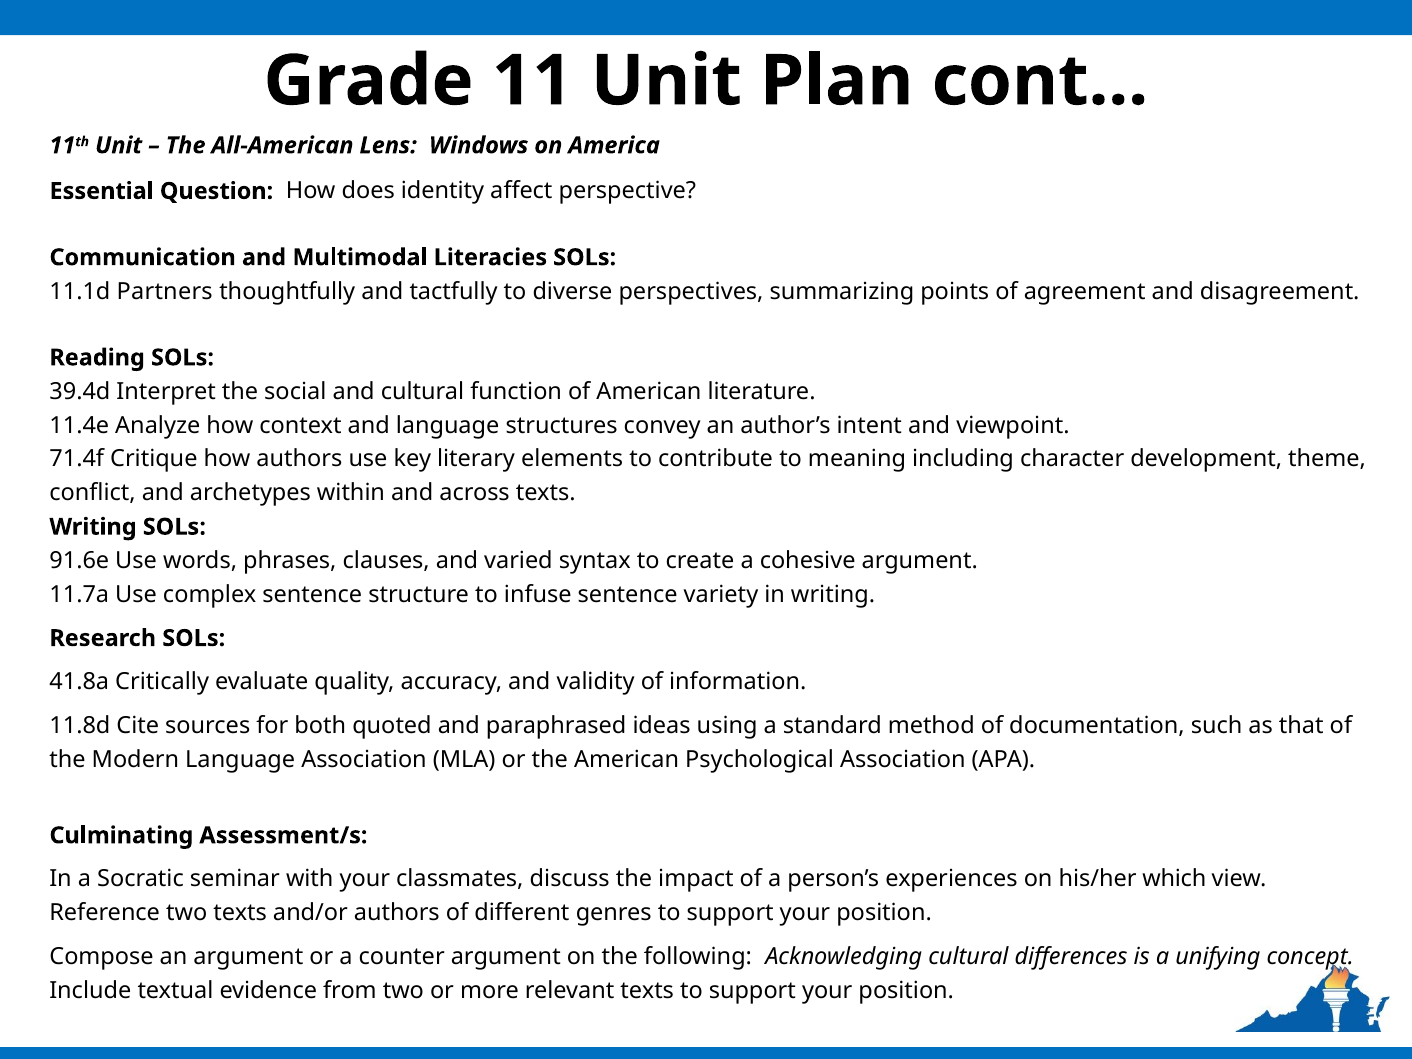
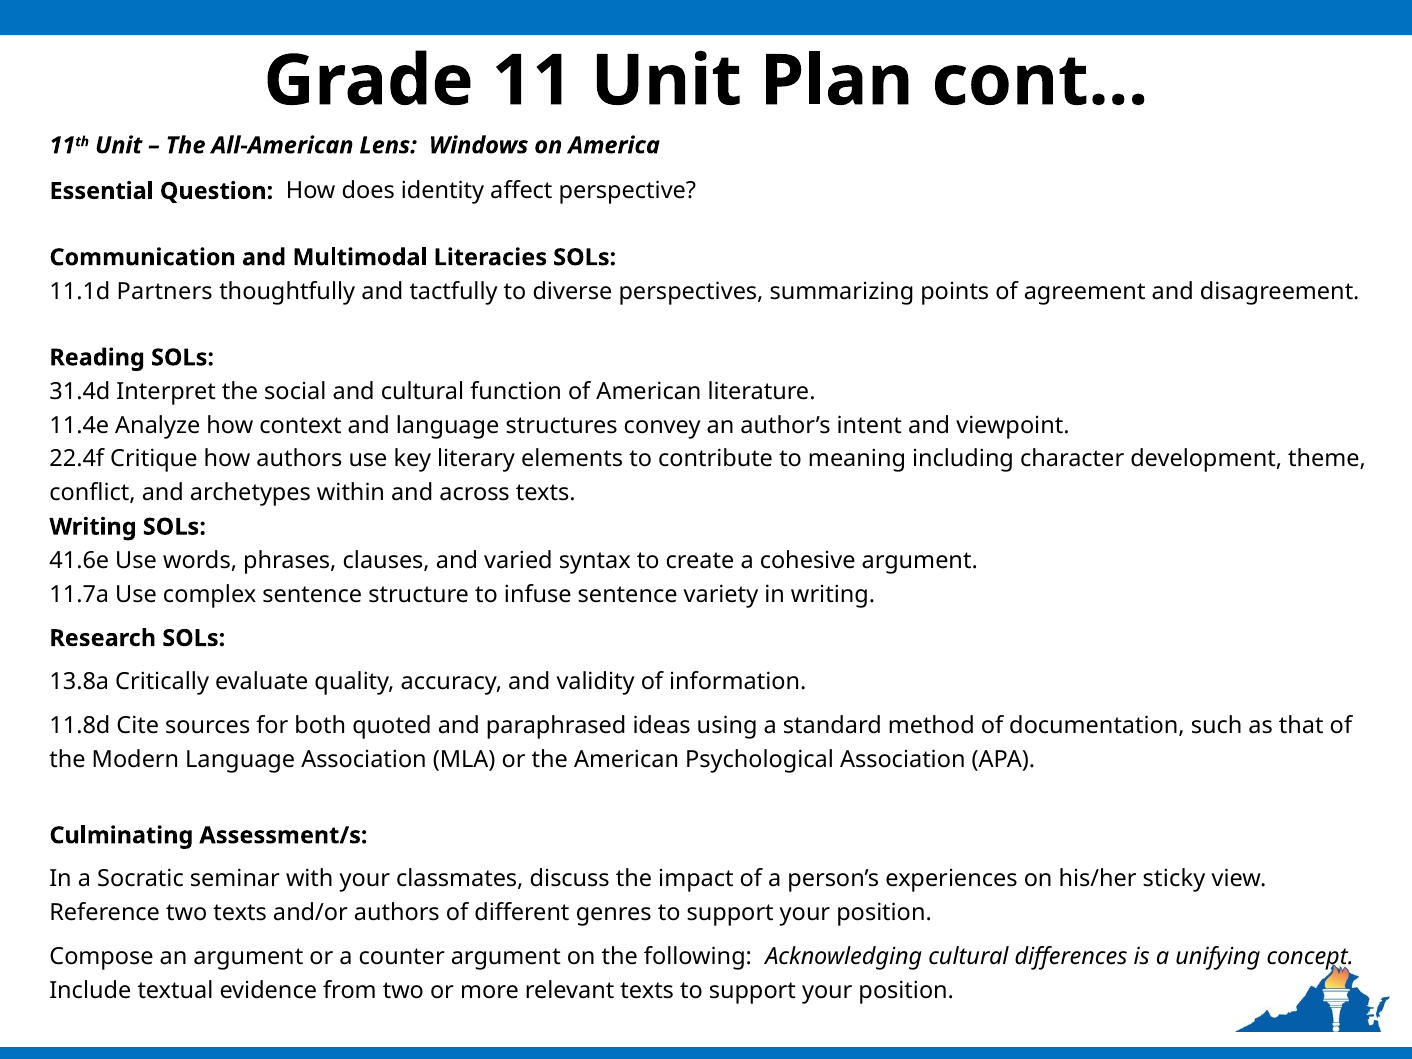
39.4d: 39.4d -> 31.4d (80, 391)
71.4f: 71.4f -> 22.4f (77, 459)
91.6e: 91.6e -> 41.6e (79, 561)
41.8a: 41.8a -> 13.8a (79, 682)
which: which -> sticky (1174, 879)
